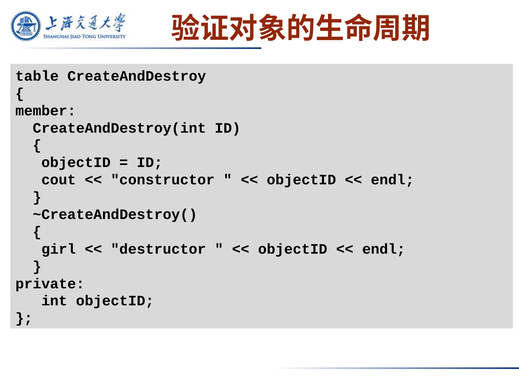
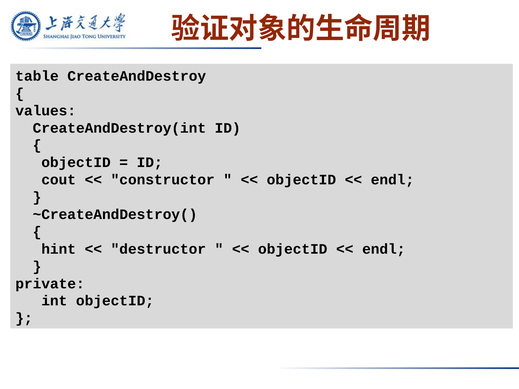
member: member -> values (46, 111)
girl: girl -> hint (59, 249)
